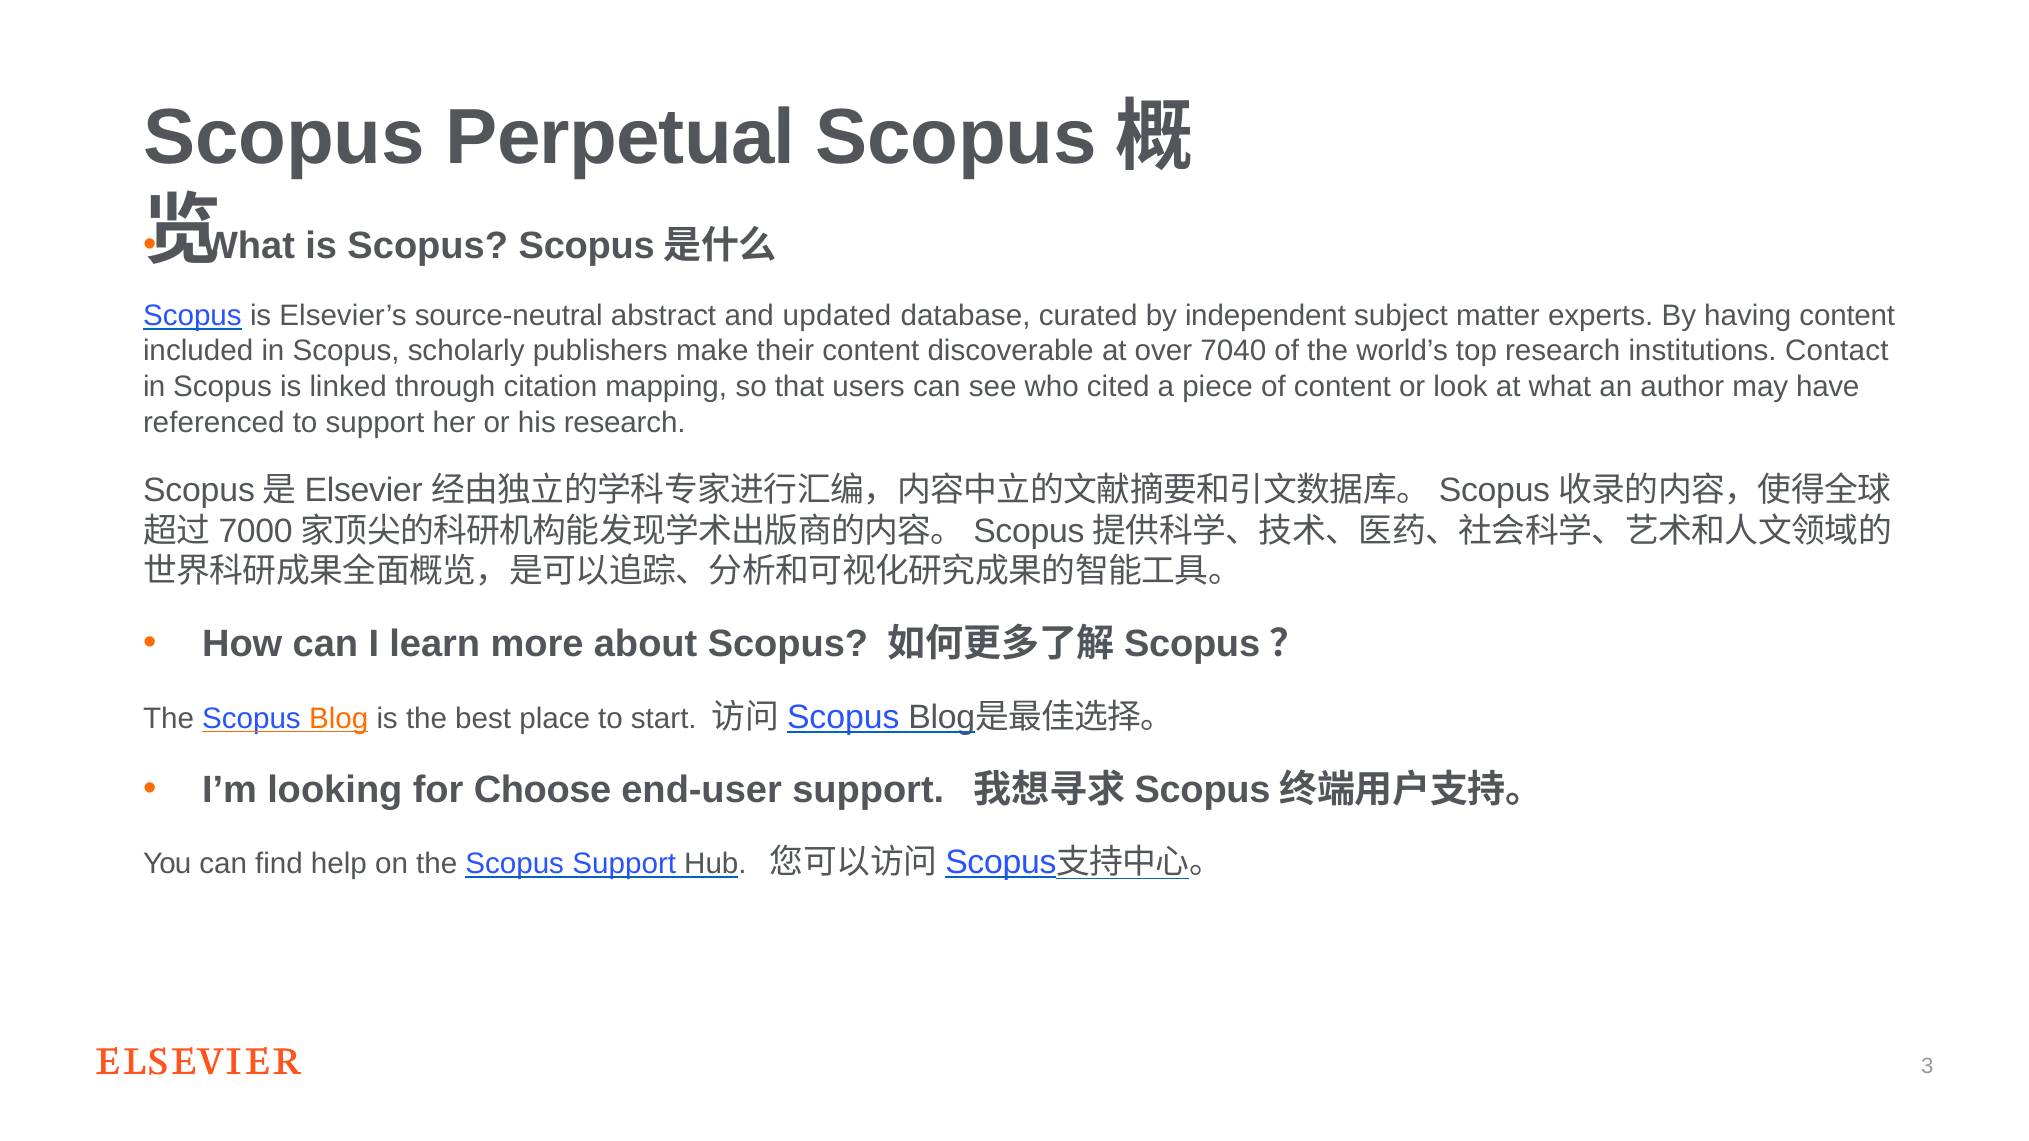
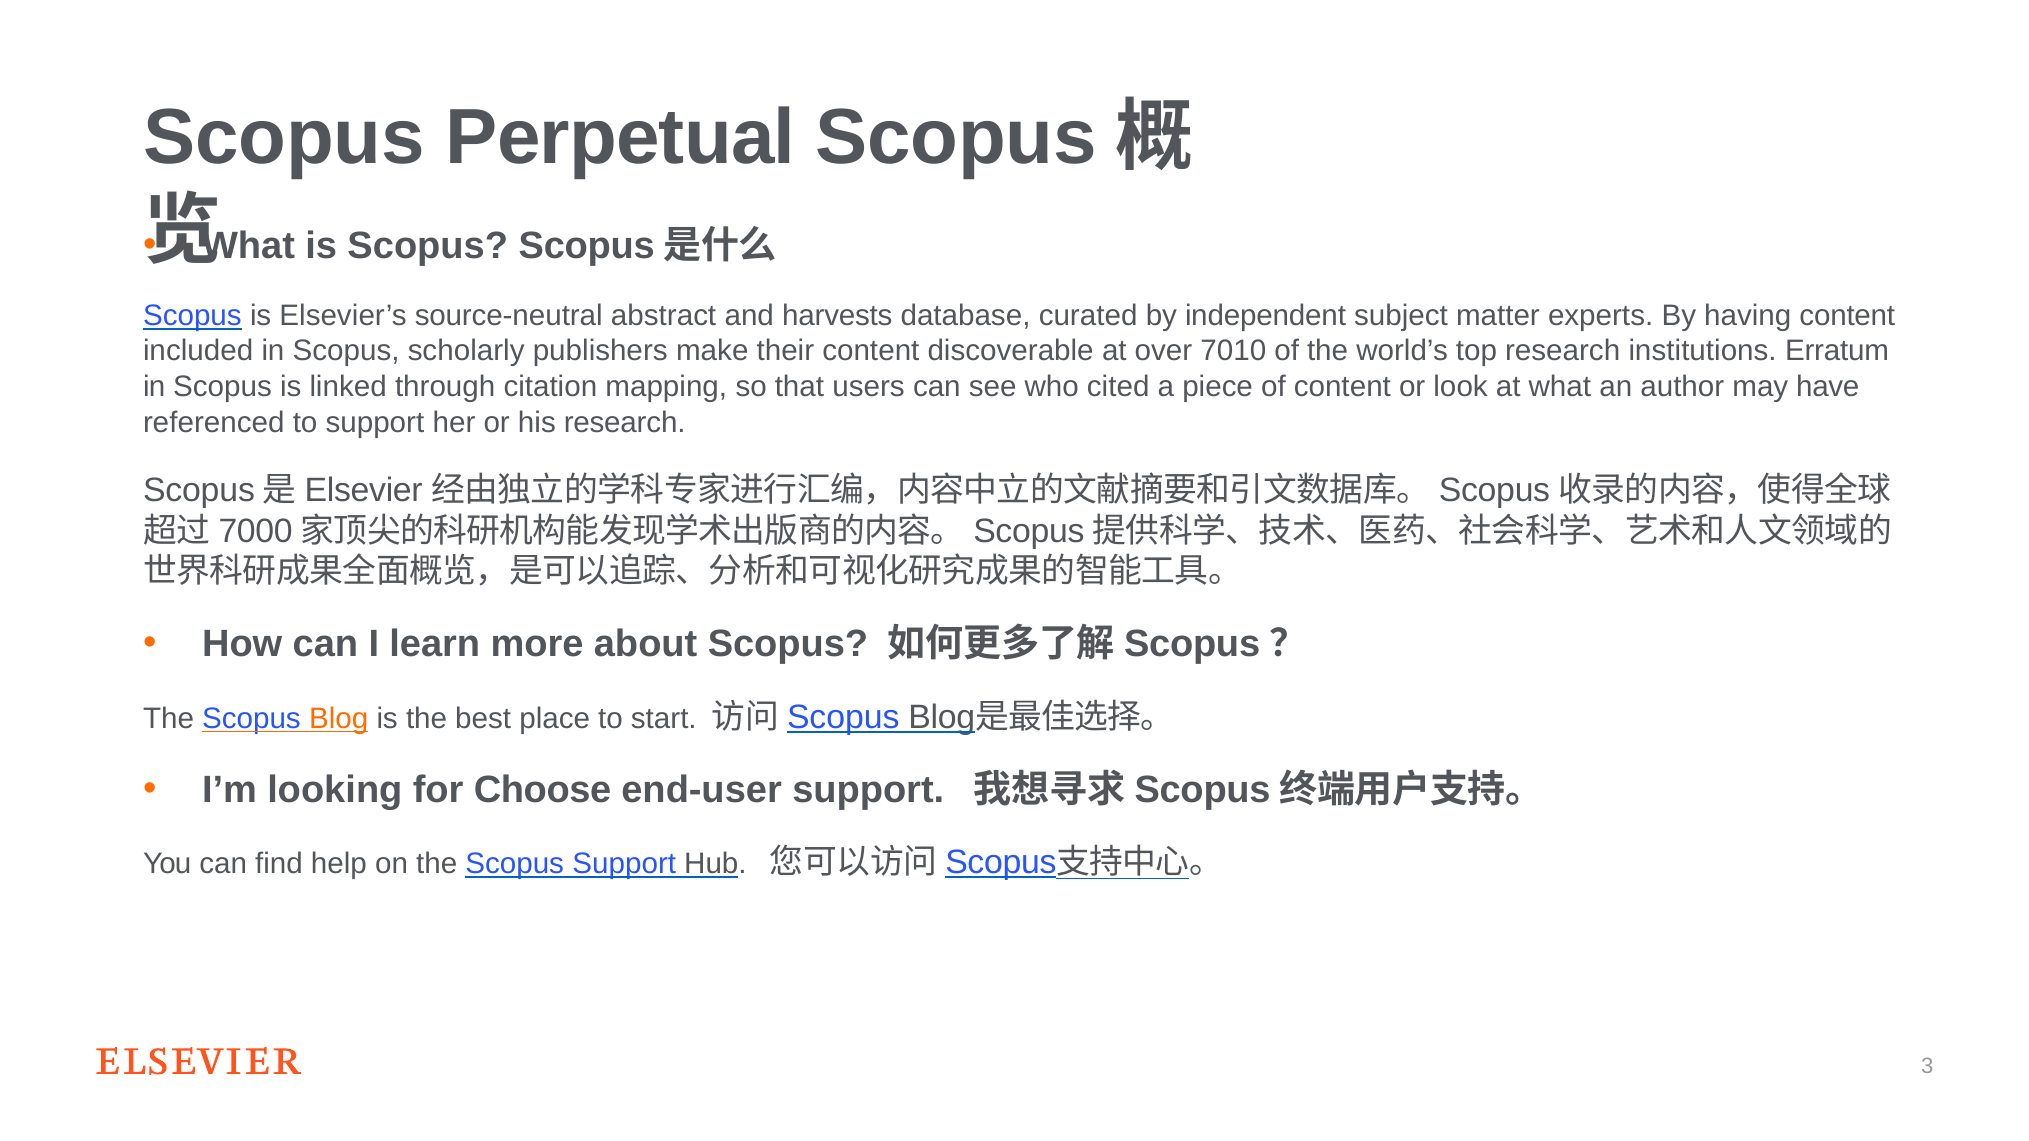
updated: updated -> harvests (837, 316)
7040: 7040 -> 7010 (1233, 351)
Contact: Contact -> Erratum (1837, 351)
